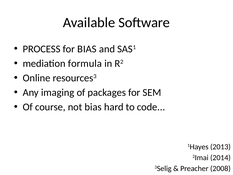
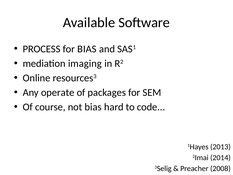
formula: formula -> imaging (85, 63)
imaging: imaging -> operate (58, 92)
